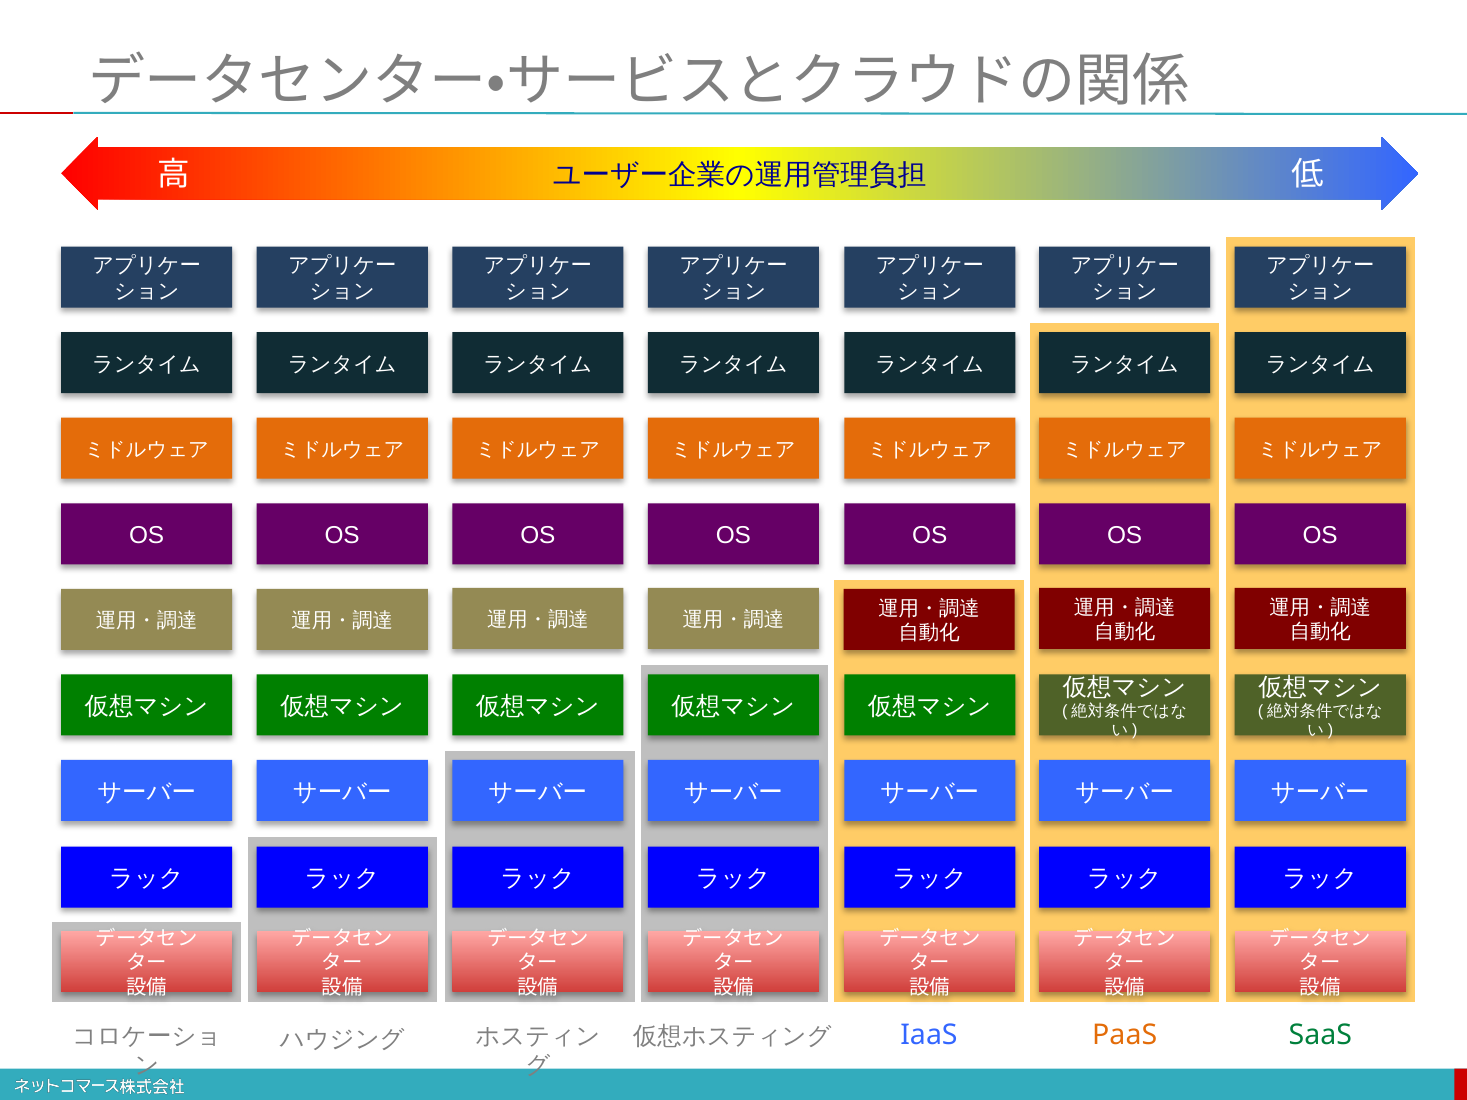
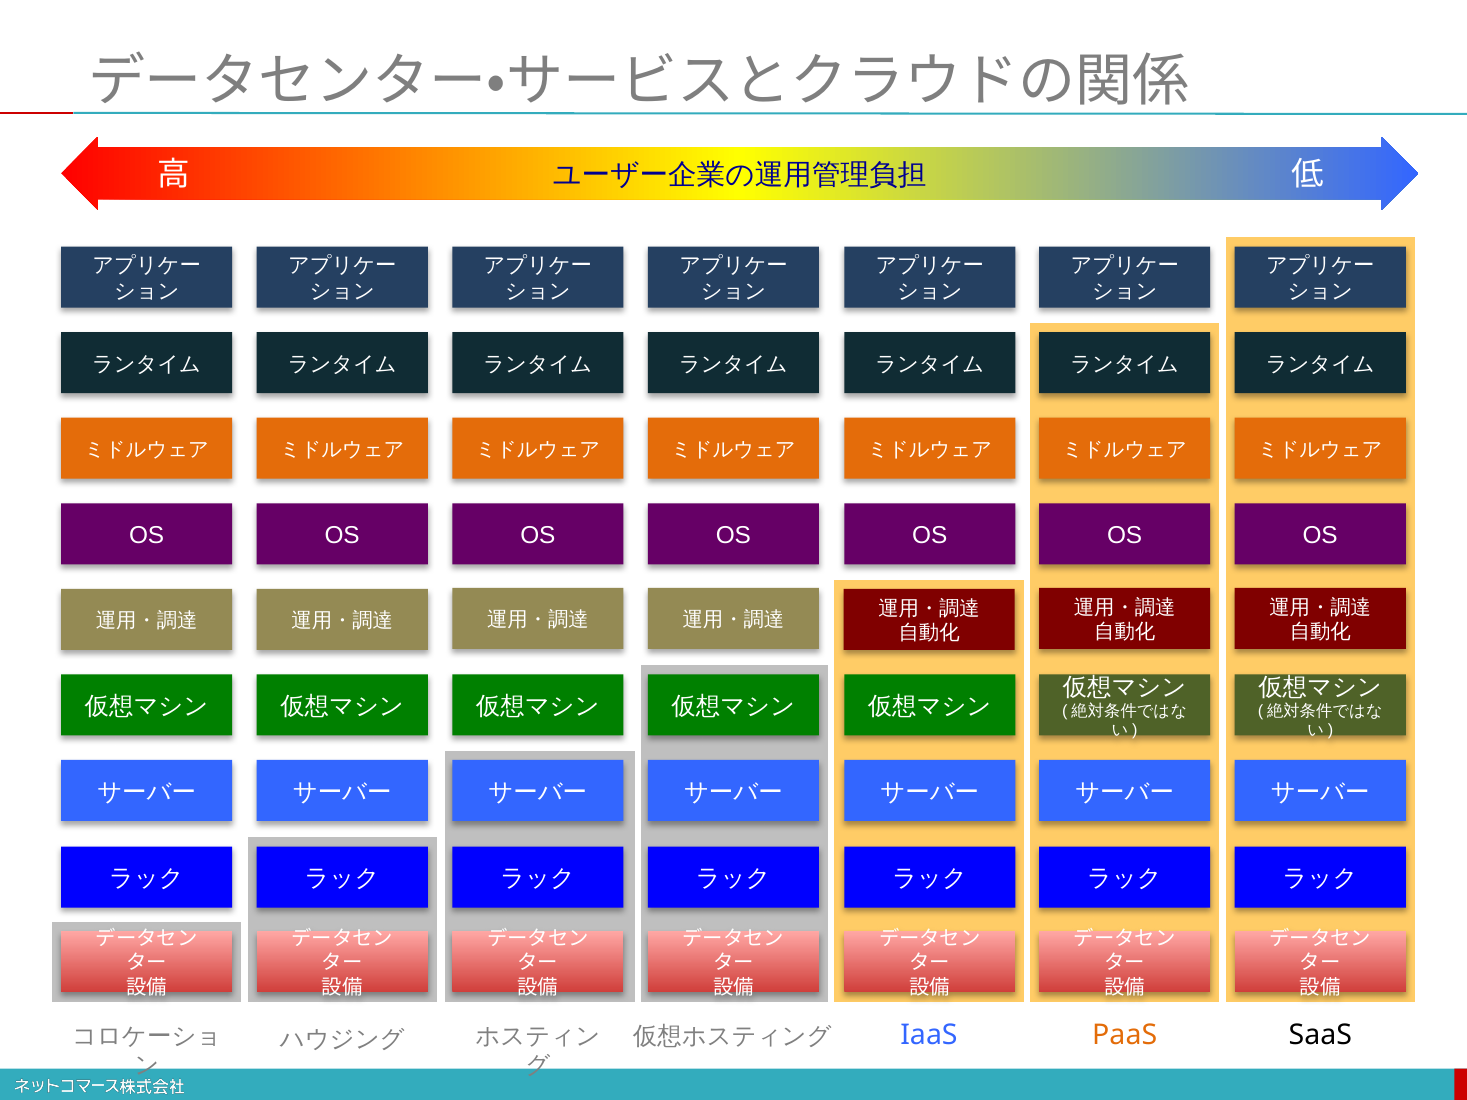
SaaS colour: green -> black (1320, 1036)
